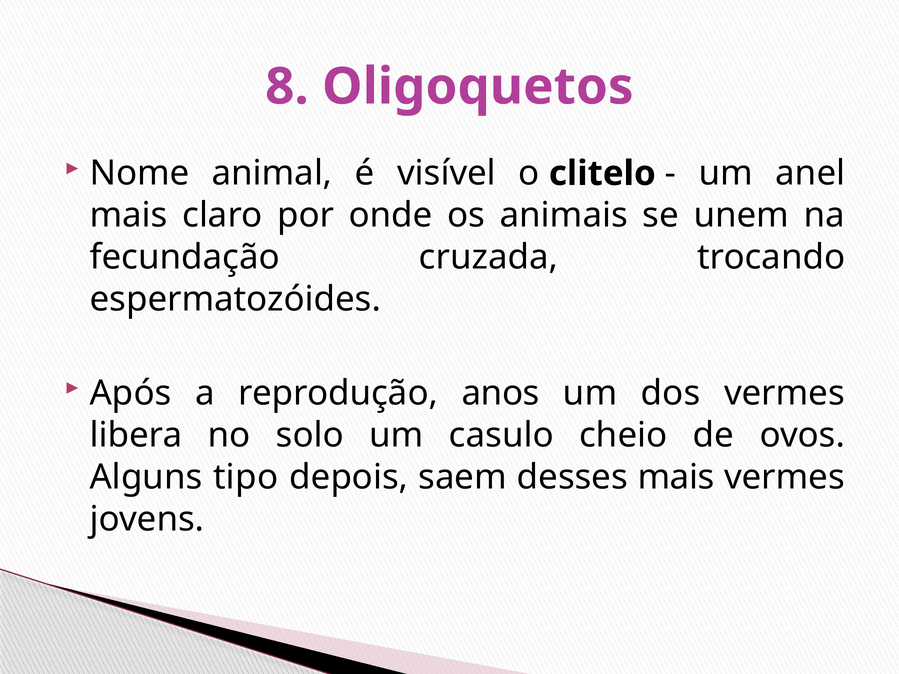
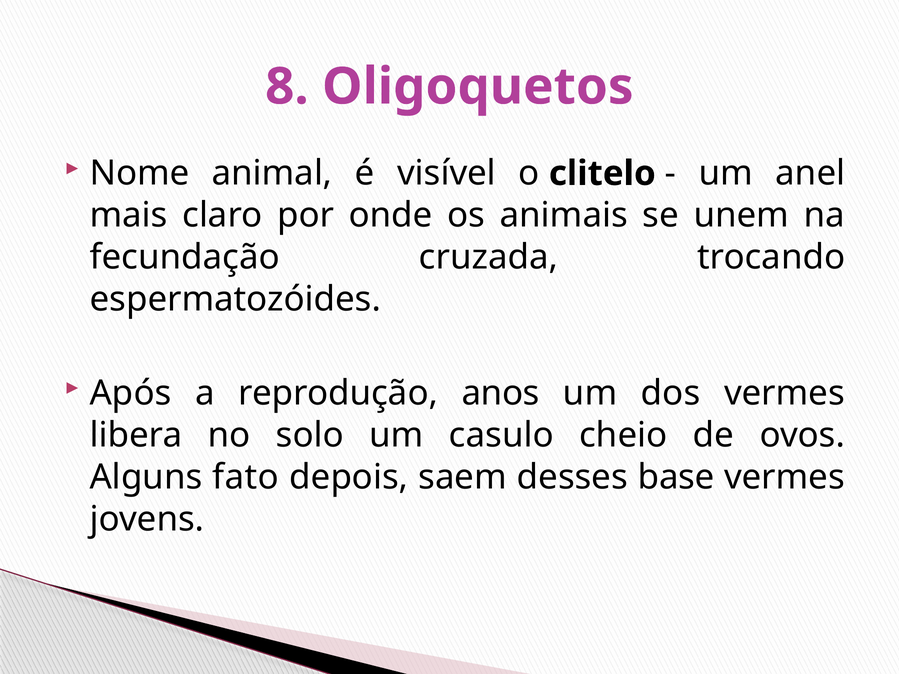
tipo: tipo -> fato (246, 477)
desses mais: mais -> base (676, 477)
